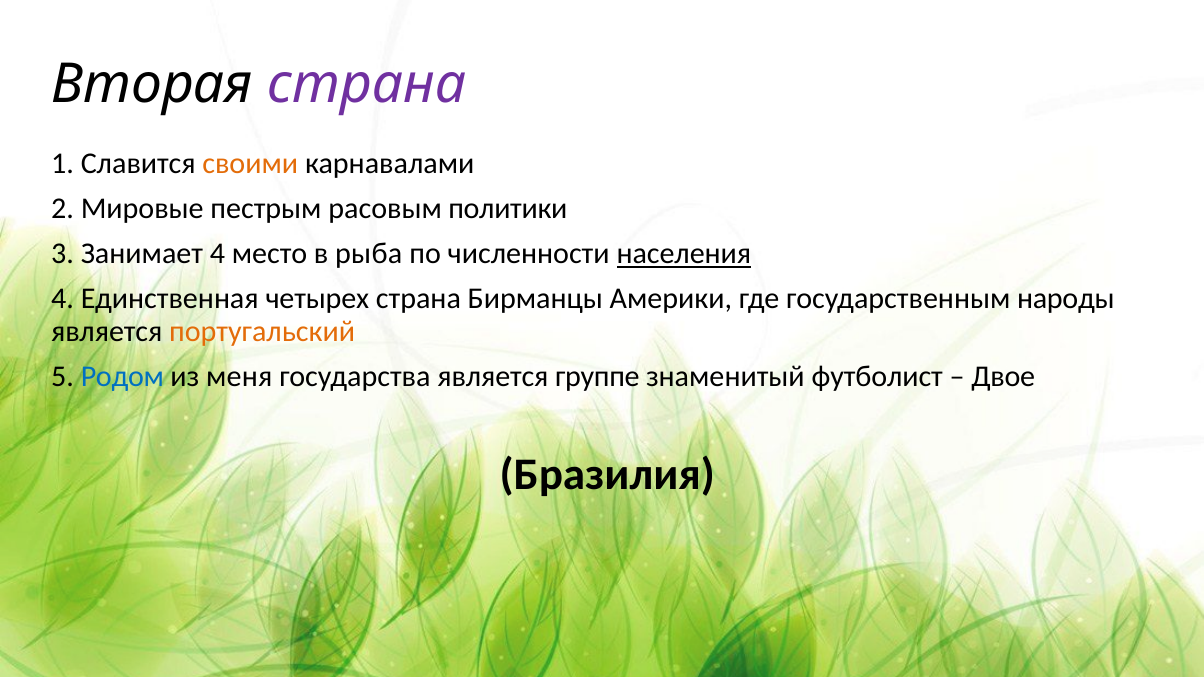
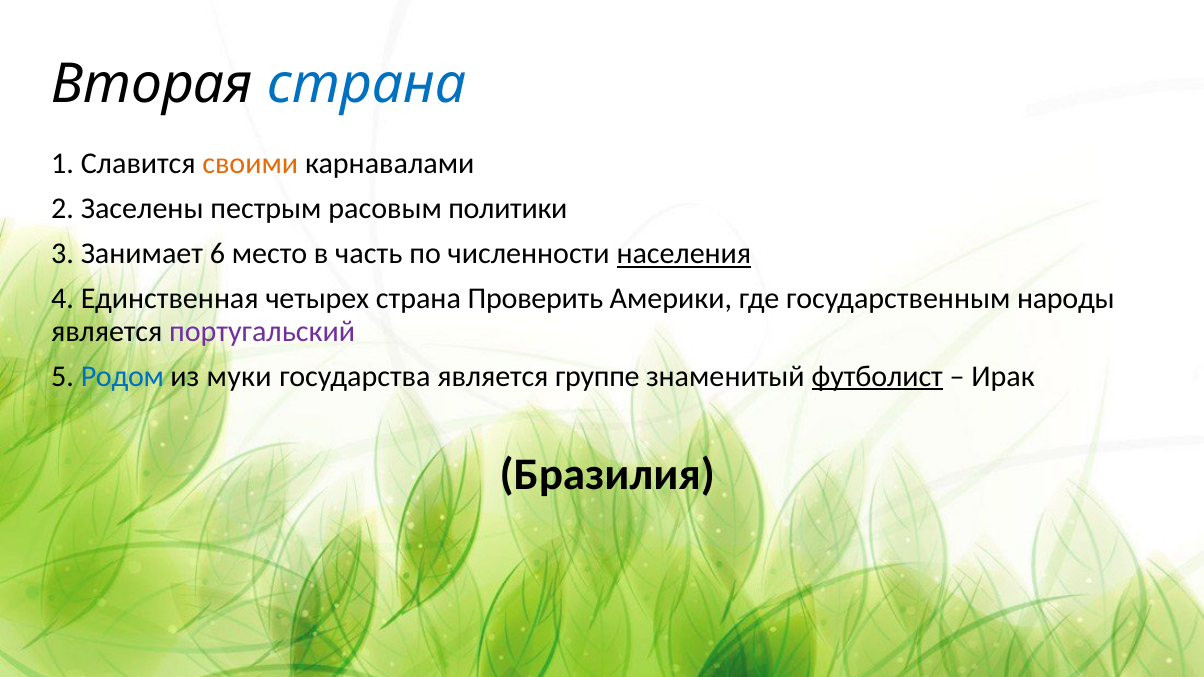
страна colour: purple -> blue (367, 84)
Мировые: Мировые -> Заселены (142, 209)
Занимает 4: 4 -> 6 (217, 254)
рыба: рыба -> часть (369, 254)
Бирманцы: Бирманцы -> Проверить (535, 299)
португальский colour: orange -> purple (262, 331)
меня: меня -> муки (239, 376)
футболист underline: none -> present (877, 376)
Двое: Двое -> Ирак (1003, 376)
